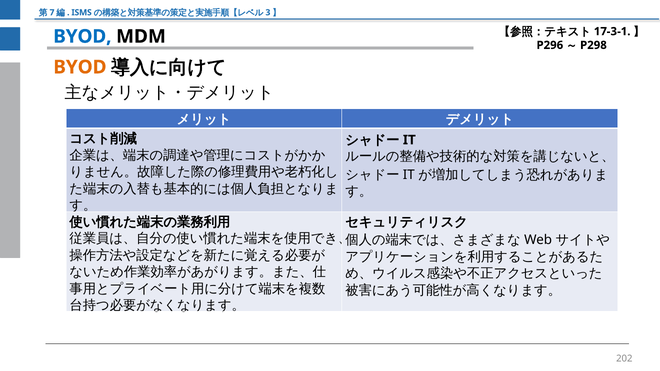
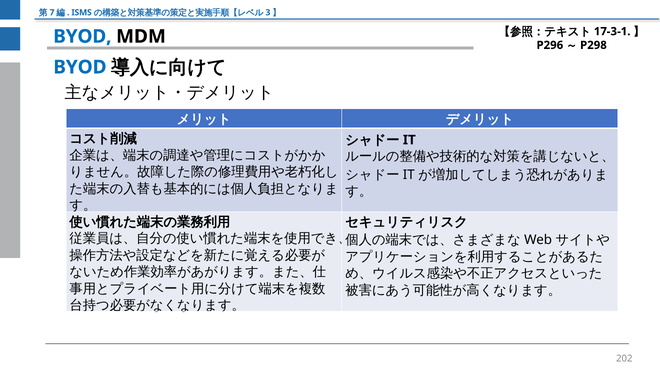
BYOD colour: orange -> blue (80, 67)
